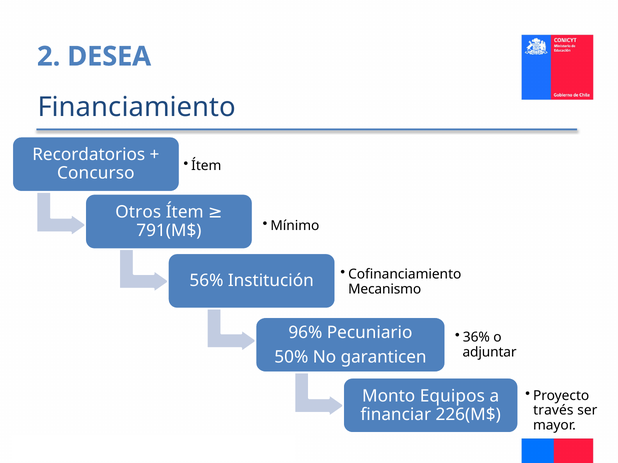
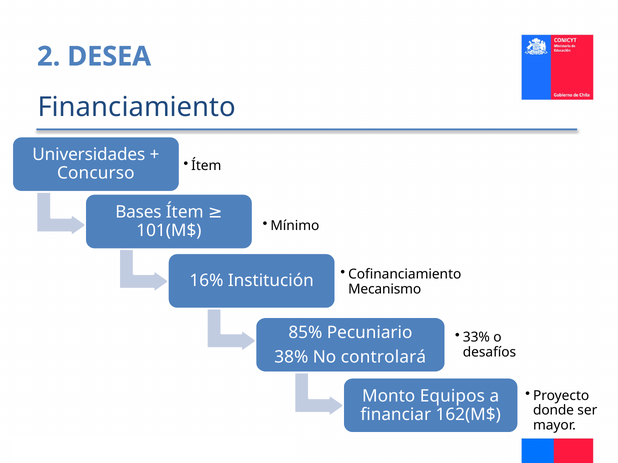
Recordatorios: Recordatorios -> Universidades (89, 155)
Otros: Otros -> Bases (138, 212)
791(M$: 791(M$ -> 101(M$ (169, 231)
56%: 56% -> 16% (206, 281)
96%: 96% -> 85% (305, 333)
36%: 36% -> 33% (476, 338)
adjuntar: adjuntar -> desafíos (489, 352)
50%: 50% -> 38% (291, 357)
garanticen: garanticen -> controlará (383, 357)
través: través -> donde (554, 411)
226(M$: 226(M$ -> 162(M$ (468, 415)
